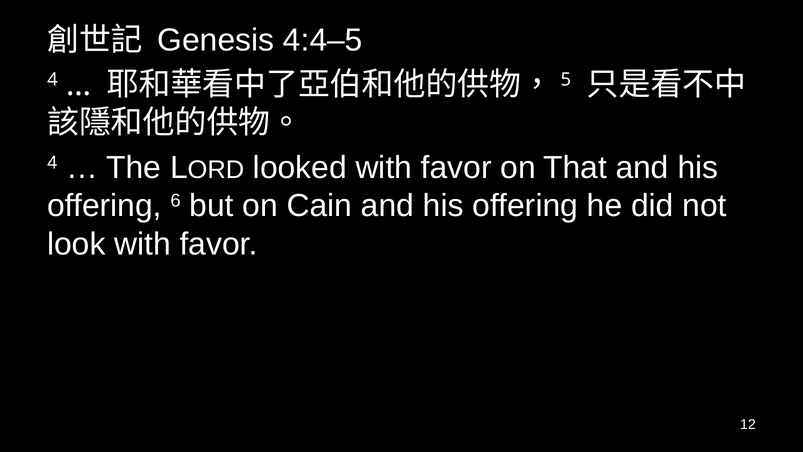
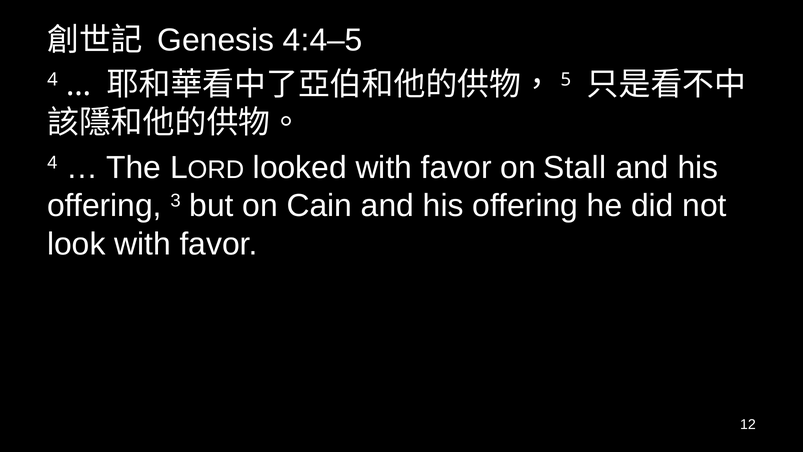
That: That -> Stall (575, 167)
6: 6 -> 3 (176, 201)
